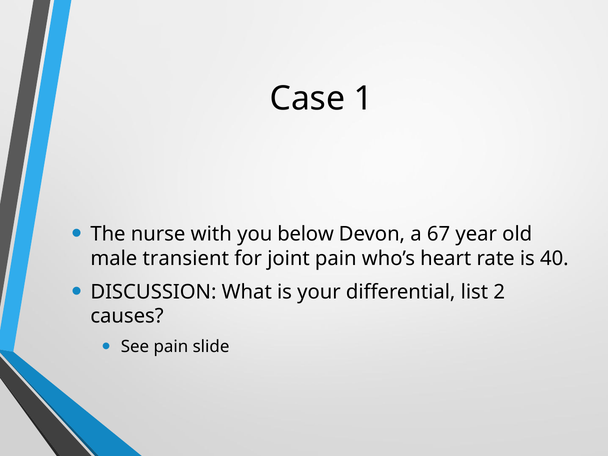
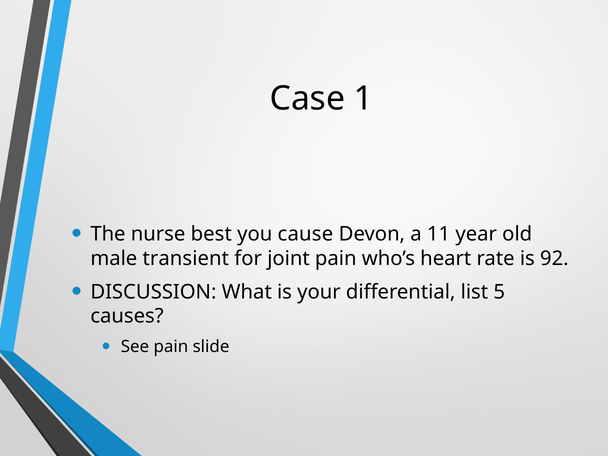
with: with -> best (211, 234)
below: below -> cause (305, 234)
67: 67 -> 11 (439, 234)
40: 40 -> 92 (554, 258)
2: 2 -> 5 (499, 292)
